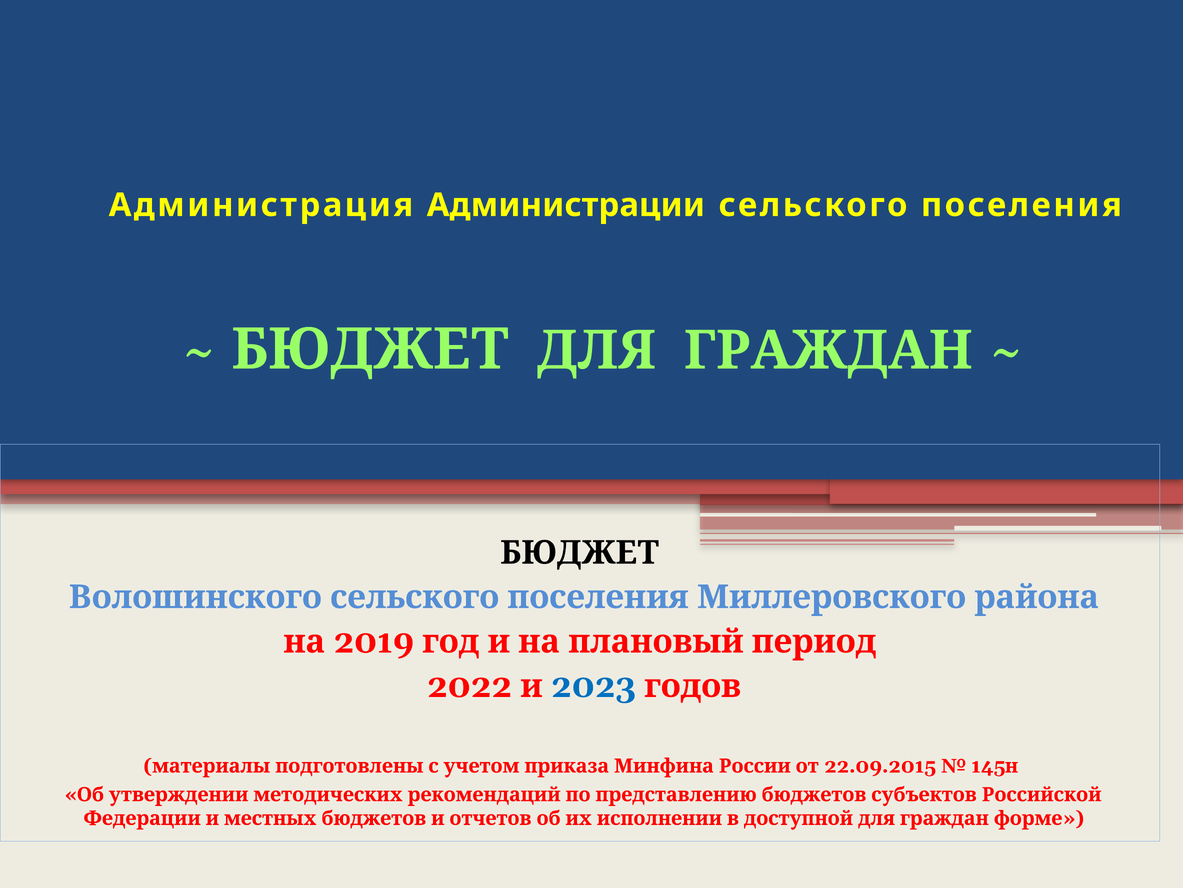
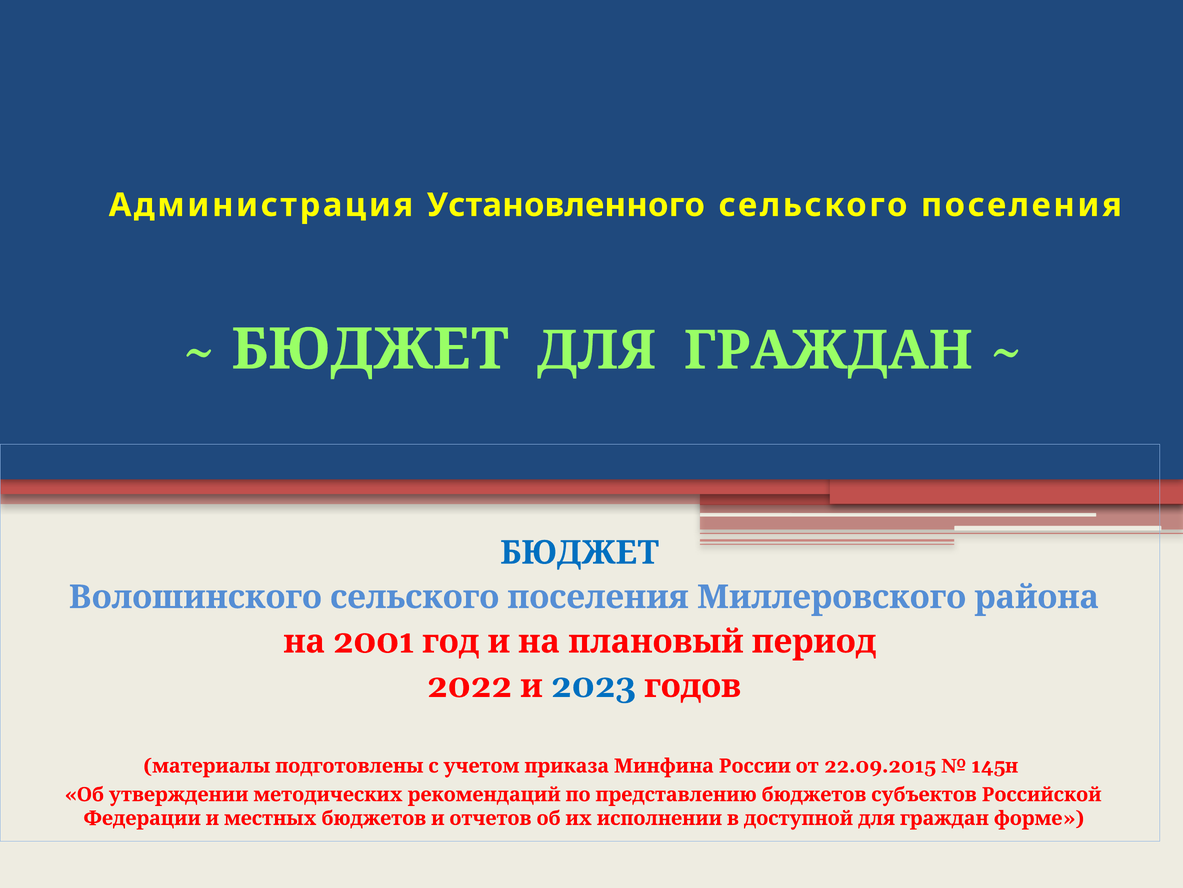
Администрации: Администрации -> Установленного (566, 205)
БЮДЖЕТ colour: black -> blue (580, 552)
2019: 2019 -> 2001 (374, 641)
